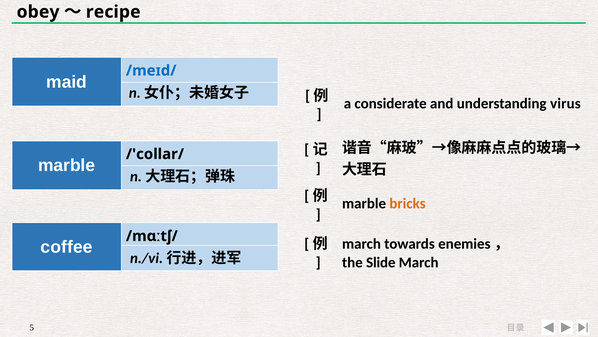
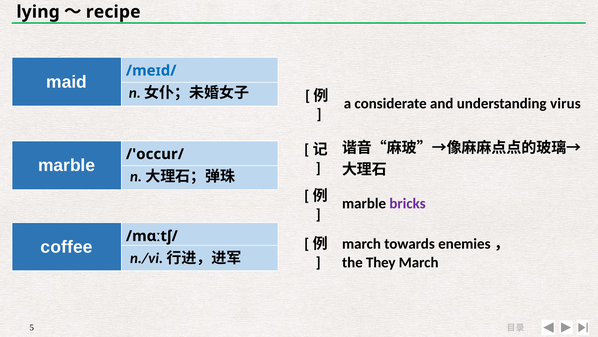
obey: obey -> lying (38, 12)
/'collar/: /'collar/ -> /'occur/ (155, 154)
bricks colour: orange -> purple (408, 203)
Slide: Slide -> They (381, 262)
